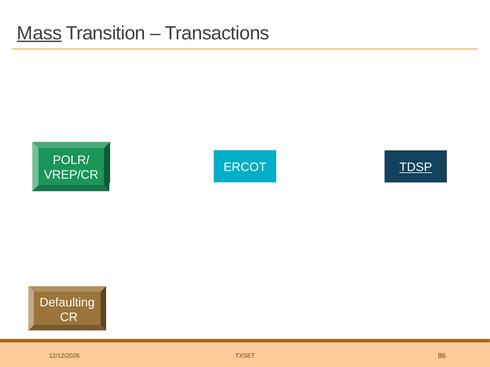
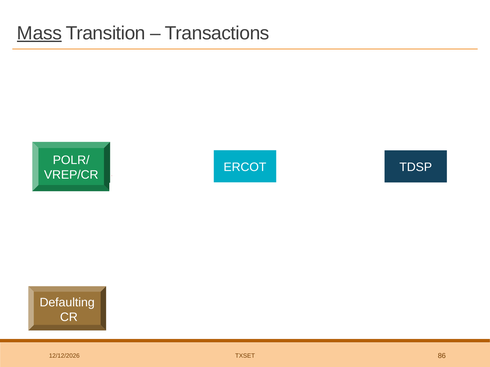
TDSP underline: present -> none (416, 168)
